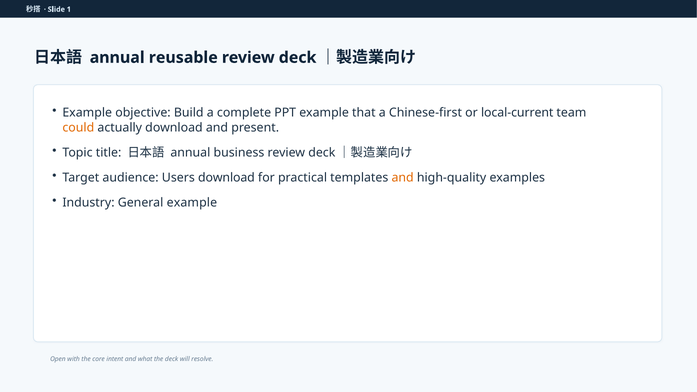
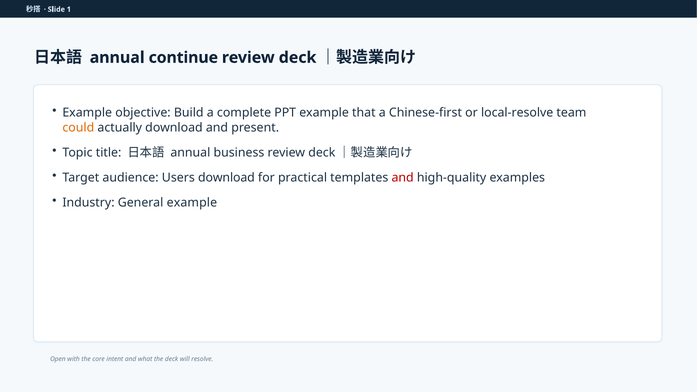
reusable: reusable -> continue (183, 58)
local-current: local-current -> local-resolve (517, 113)
and colour: orange -> red (403, 178)
